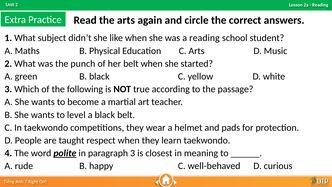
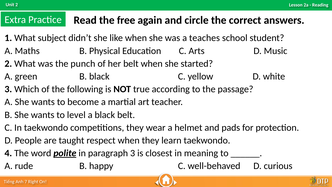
the arts: arts -> free (126, 20)
a reading: reading -> teaches (205, 38)
